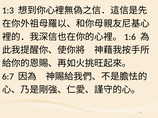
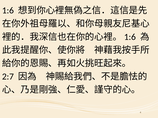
1:3: 1:3 -> 1:6 (8, 10)
6:7: 6:7 -> 2:7 (8, 77)
